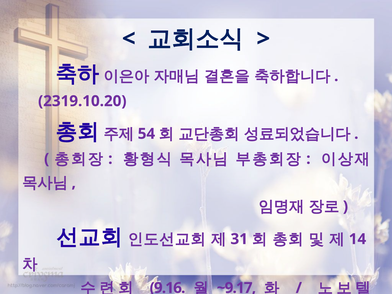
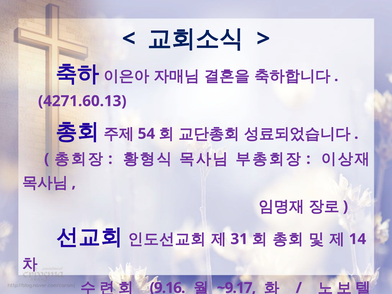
2319.10.20: 2319.10.20 -> 4271.60.13 (82, 101)
